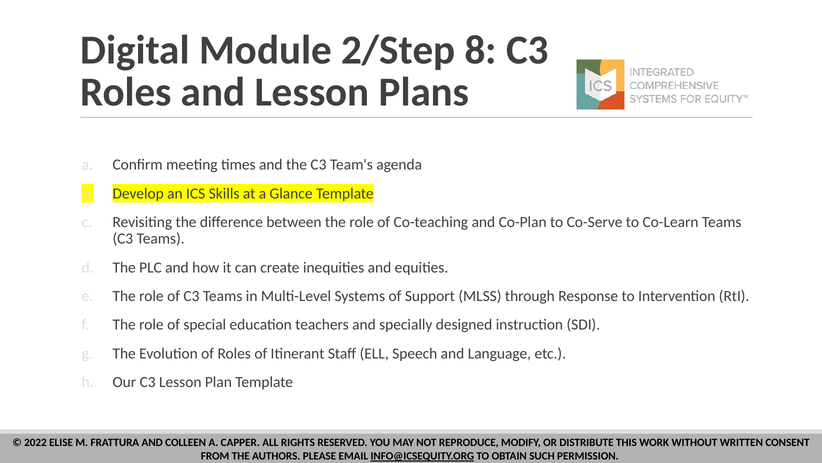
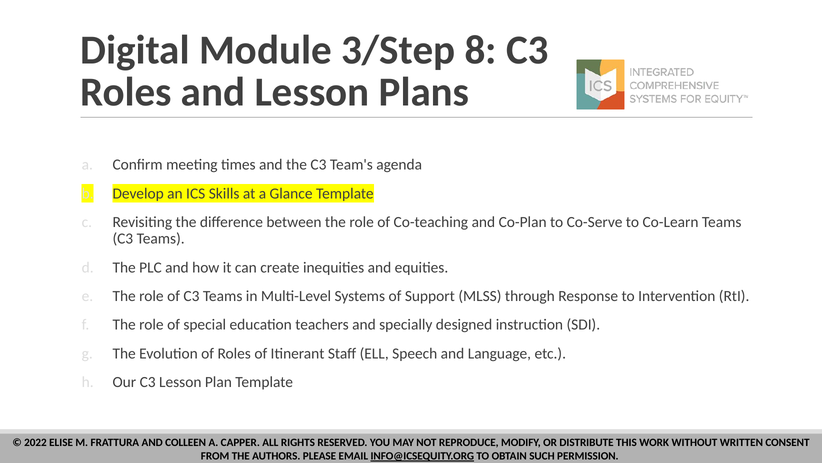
2/Step: 2/Step -> 3/Step (398, 50)
